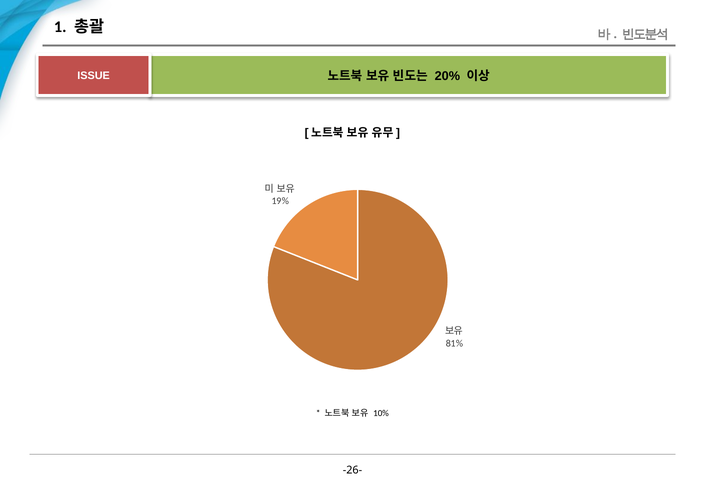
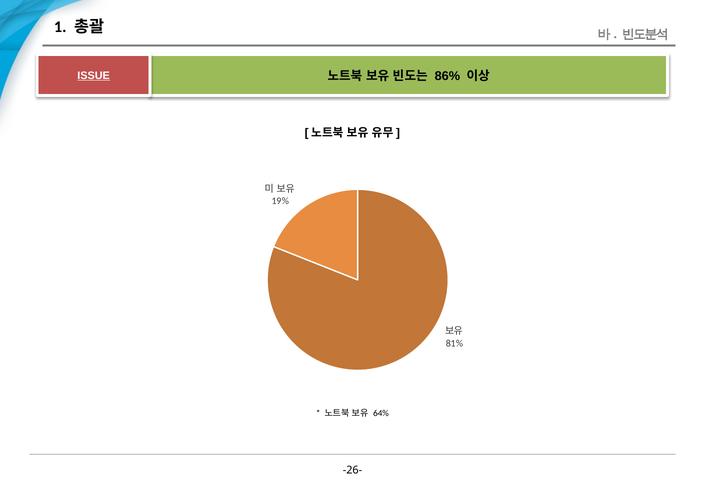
ISSUE underline: none -> present (94, 76)
20%: 20% -> 86% (447, 76)
10%: 10% -> 64% (381, 413)
